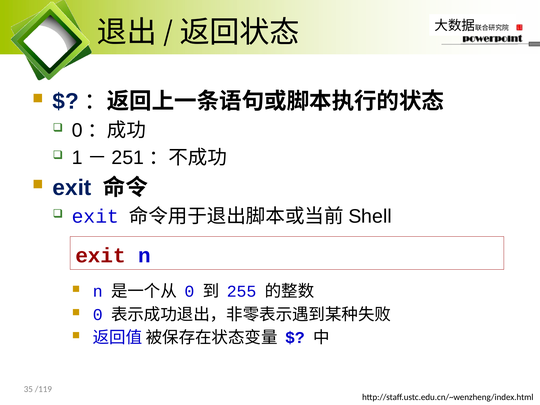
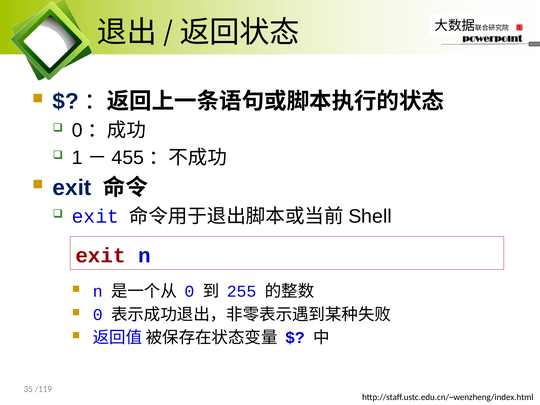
251: 251 -> 455 (128, 158)
